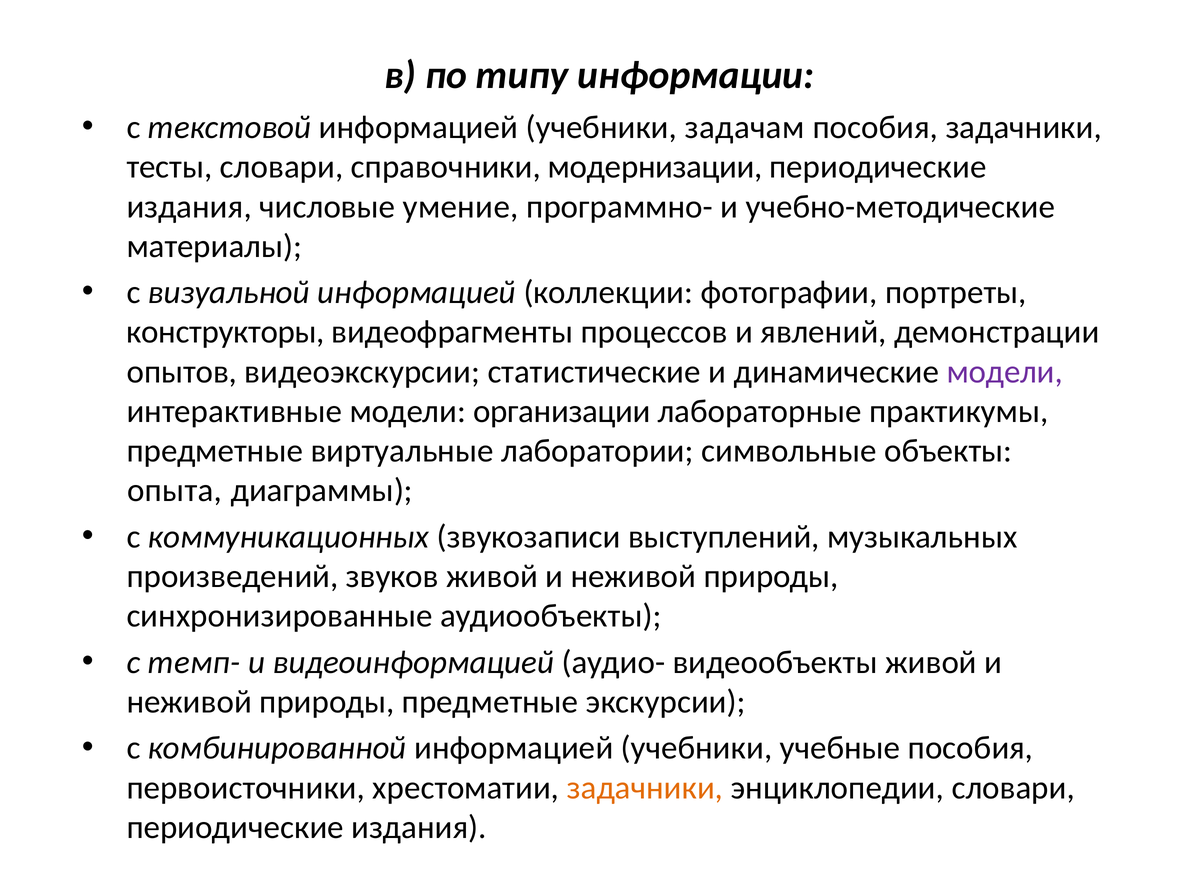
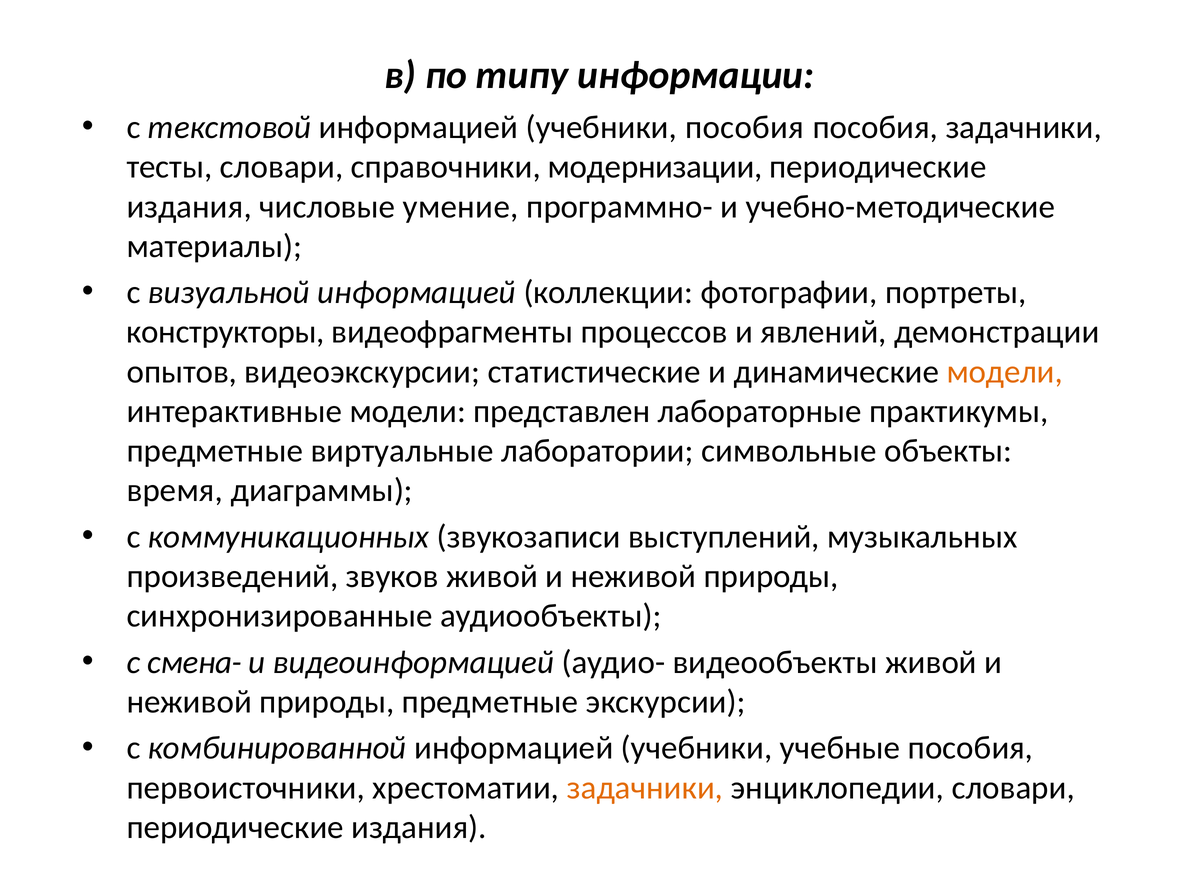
учебники задачам: задачам -> пособия (745, 127)
модели colour: purple -> orange (1005, 372)
организации: организации -> представлен (562, 411)
опыта: опыта -> время (175, 491)
темп-: темп- -> смена- (195, 662)
